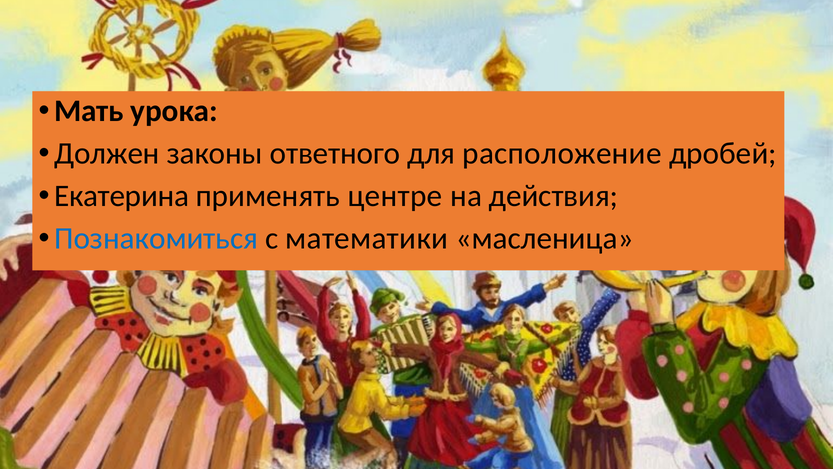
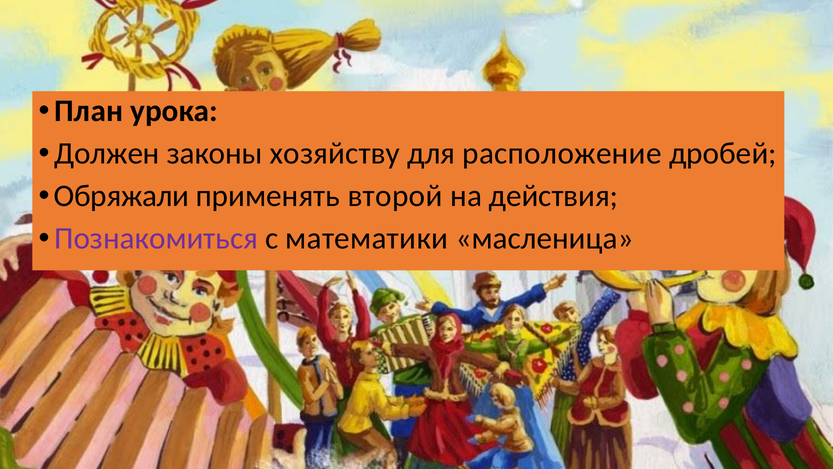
Мать: Мать -> План (89, 111)
ответного: ответного -> хозяйству (335, 153)
Екатерина: Екатерина -> Обряжали (122, 196)
центре: центре -> второй (395, 196)
Познакомиться colour: blue -> purple (156, 238)
